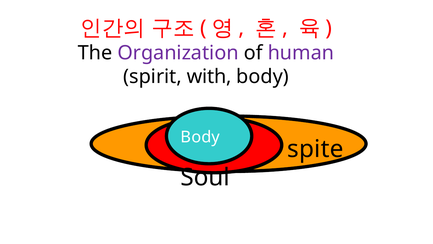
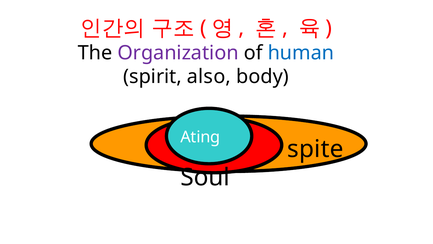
human colour: purple -> blue (301, 53)
with: with -> also (209, 77)
Body: Body -> Ating (200, 137)
